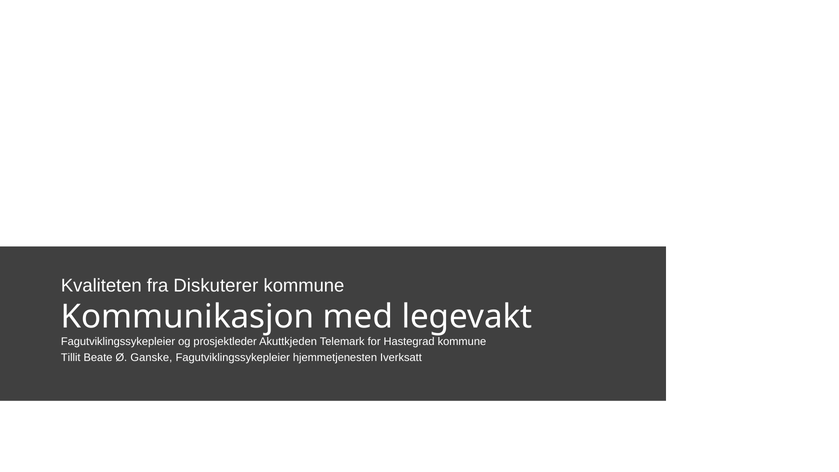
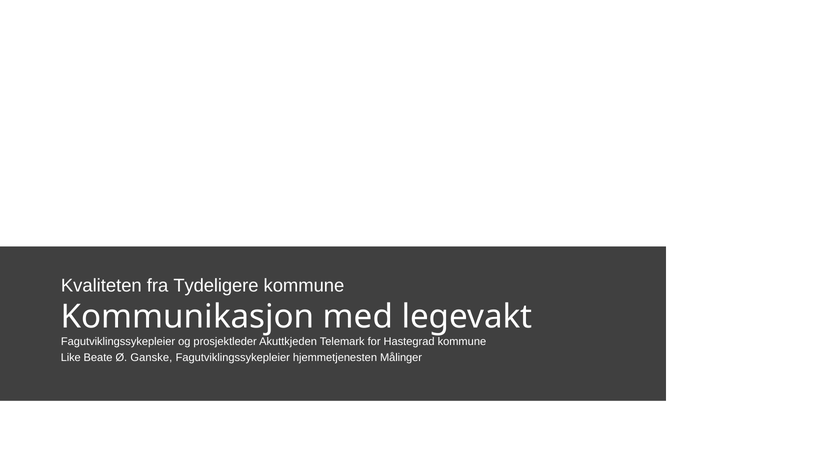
Diskuterer: Diskuterer -> Tydeligere (216, 285)
Tillit: Tillit -> Like (71, 358)
Iverksatt: Iverksatt -> Målinger (401, 358)
